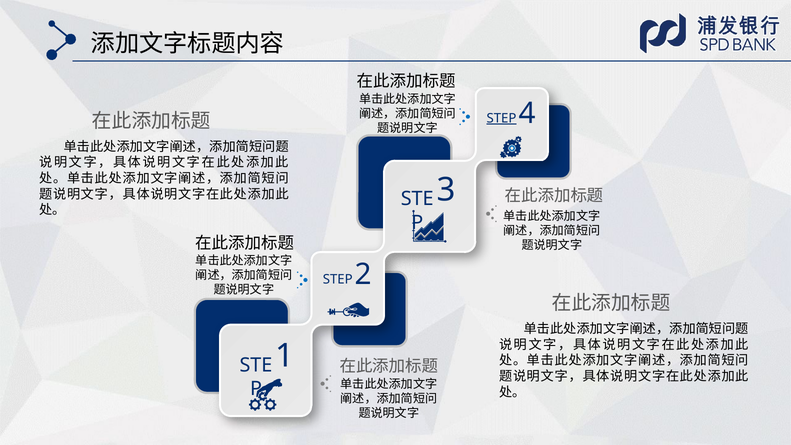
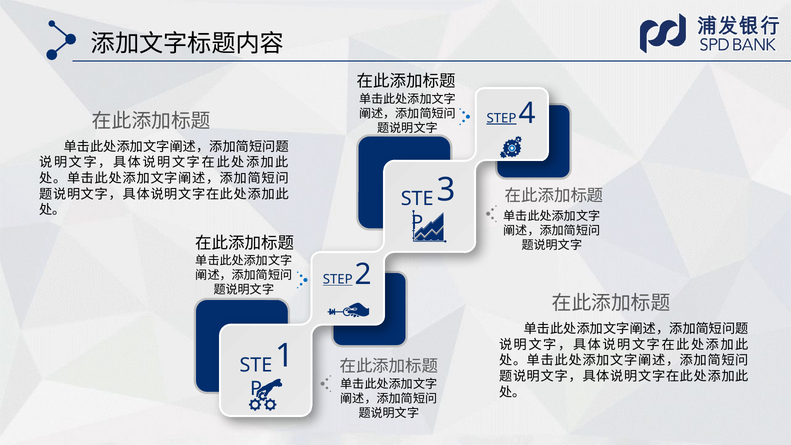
STEP underline: none -> present (338, 279)
